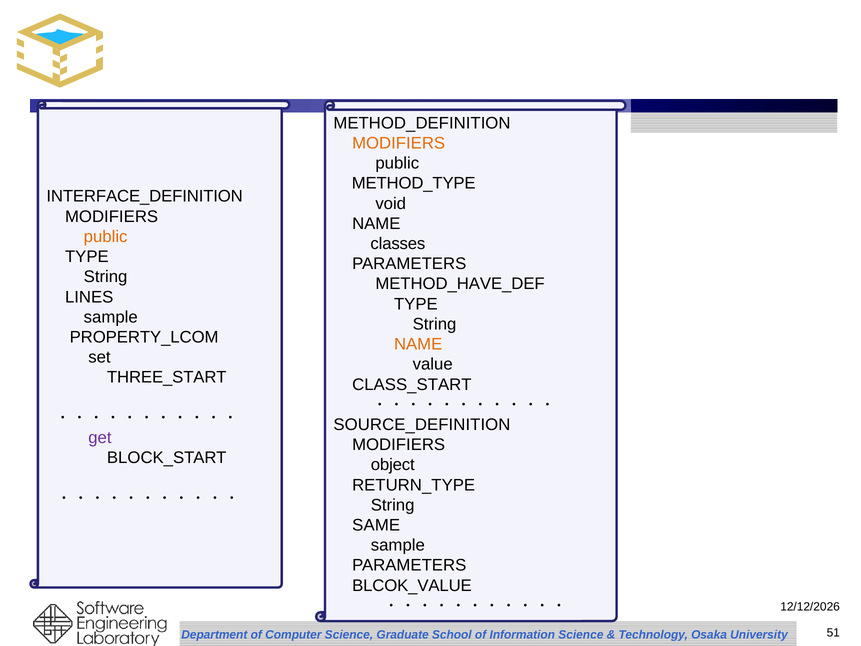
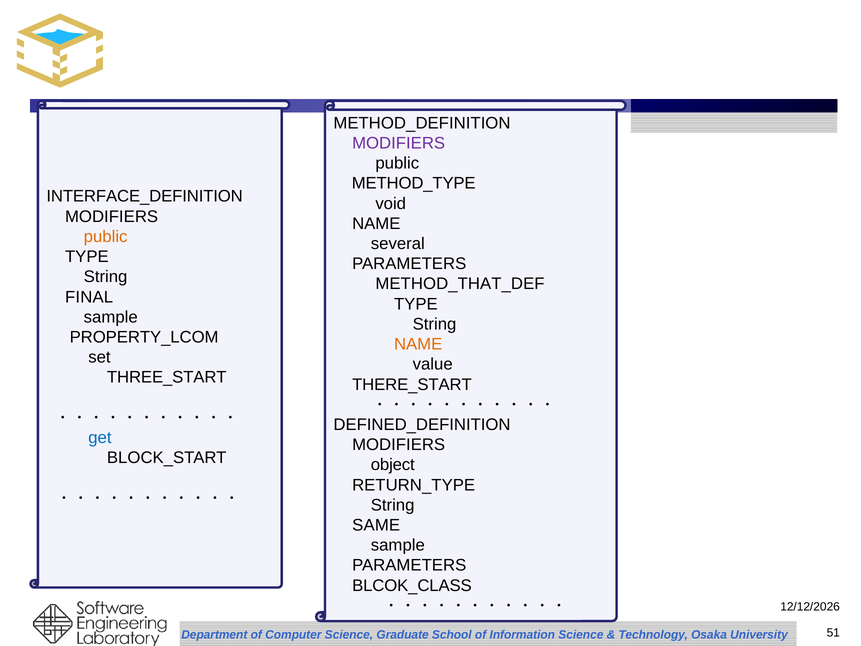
MODIFIERS colour: orange -> purple (399, 143)
classes: classes -> several (398, 244)
METHOD_HAVE_DEF: METHOD_HAVE_DEF -> METHOD_THAT_DEF (460, 284)
LINES: LINES -> FINAL (89, 297)
CLASS_START: CLASS_START -> THERE_START (412, 384)
SOURCE_DEFINITION: SOURCE_DEFINITION -> DEFINED_DEFINITION (422, 425)
get colour: purple -> blue (100, 438)
BLCOK_VALUE: BLCOK_VALUE -> BLCOK_CLASS (412, 585)
